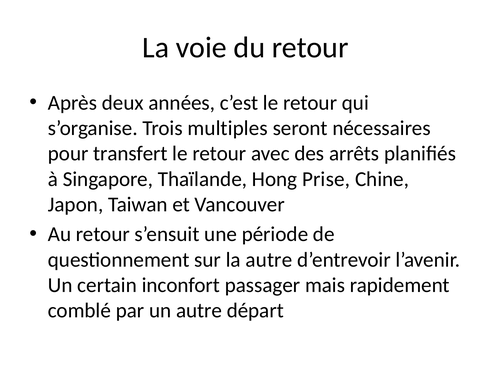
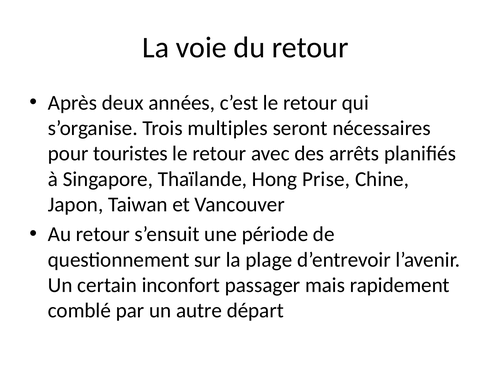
transfert: transfert -> touristes (130, 153)
la autre: autre -> plage (269, 259)
